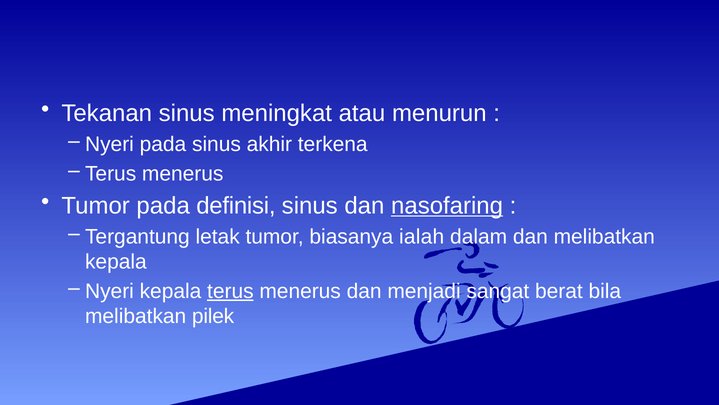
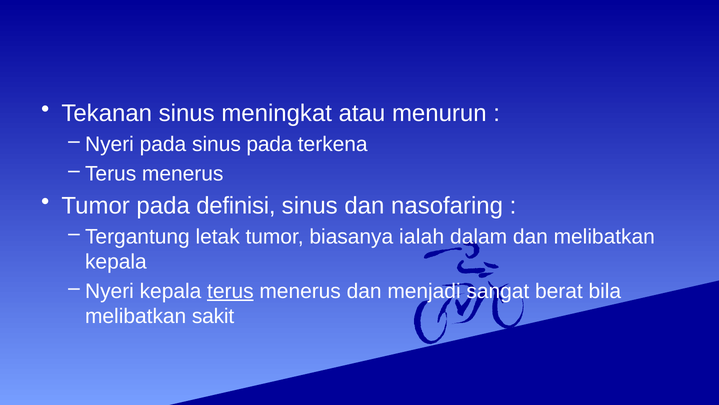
sinus akhir: akhir -> pada (269, 144)
nasofaring underline: present -> none (447, 205)
pilek: pilek -> sakit (213, 316)
